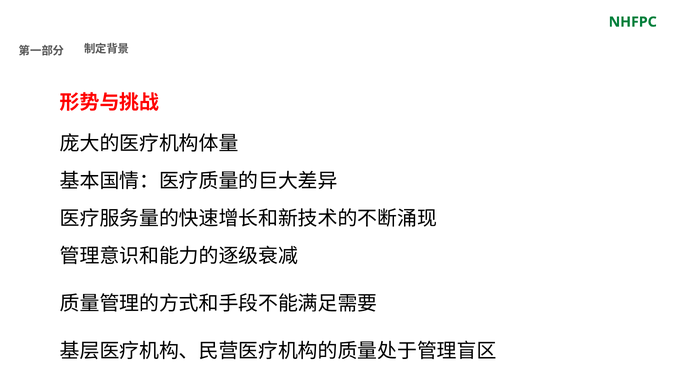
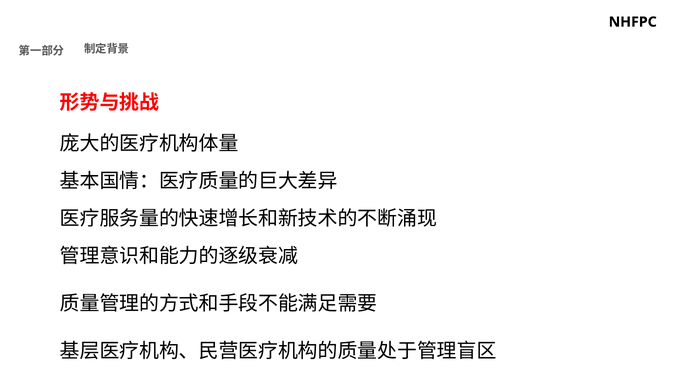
NHFPC colour: green -> black (633, 22)
